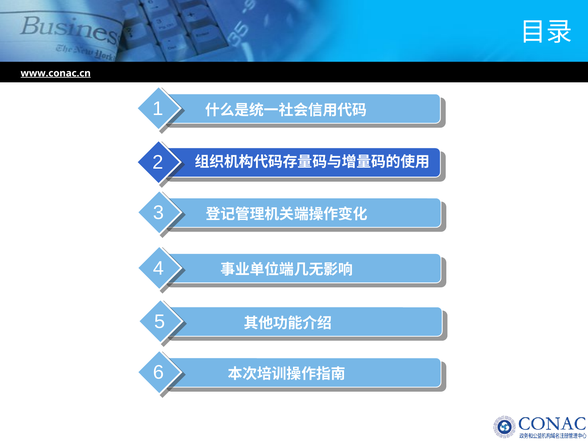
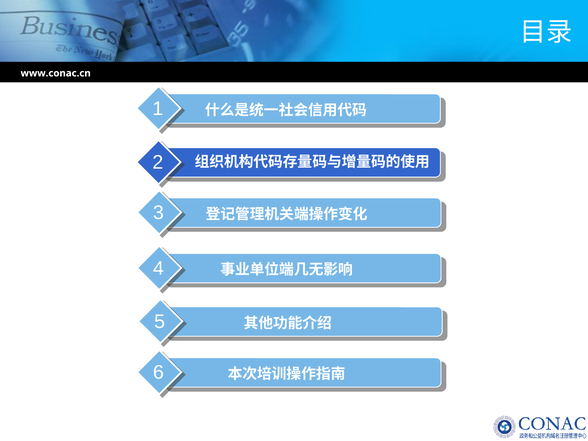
www.conac.cn underline: present -> none (56, 73)
